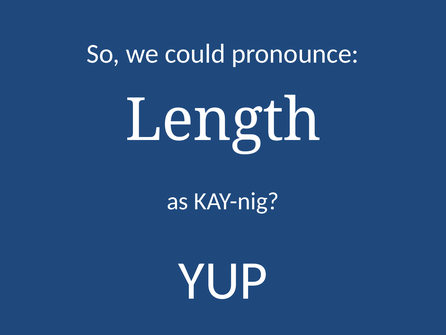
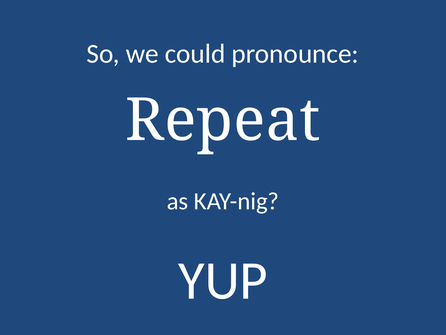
Length: Length -> Repeat (223, 120)
